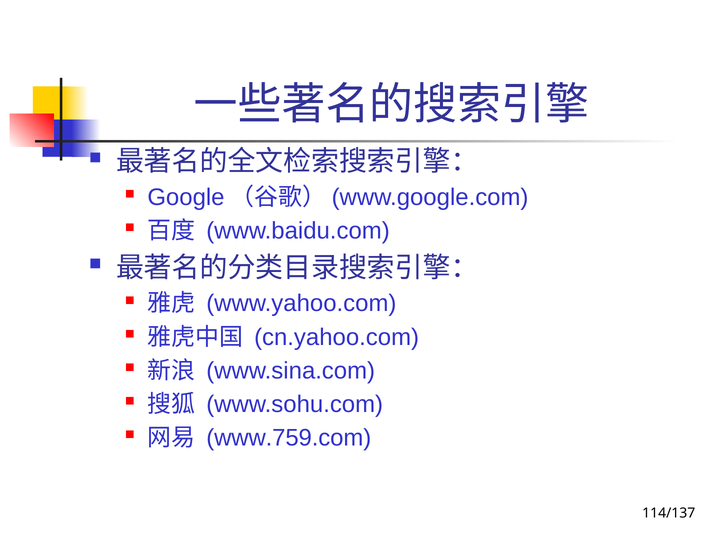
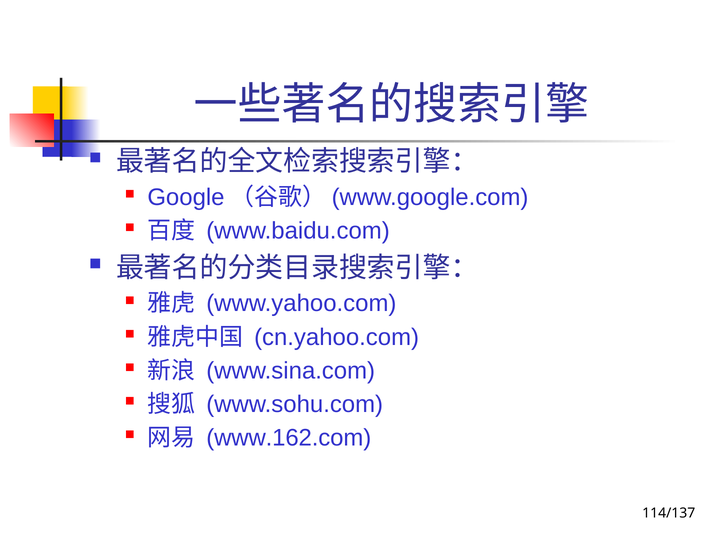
www.759.com: www.759.com -> www.162.com (289, 437)
